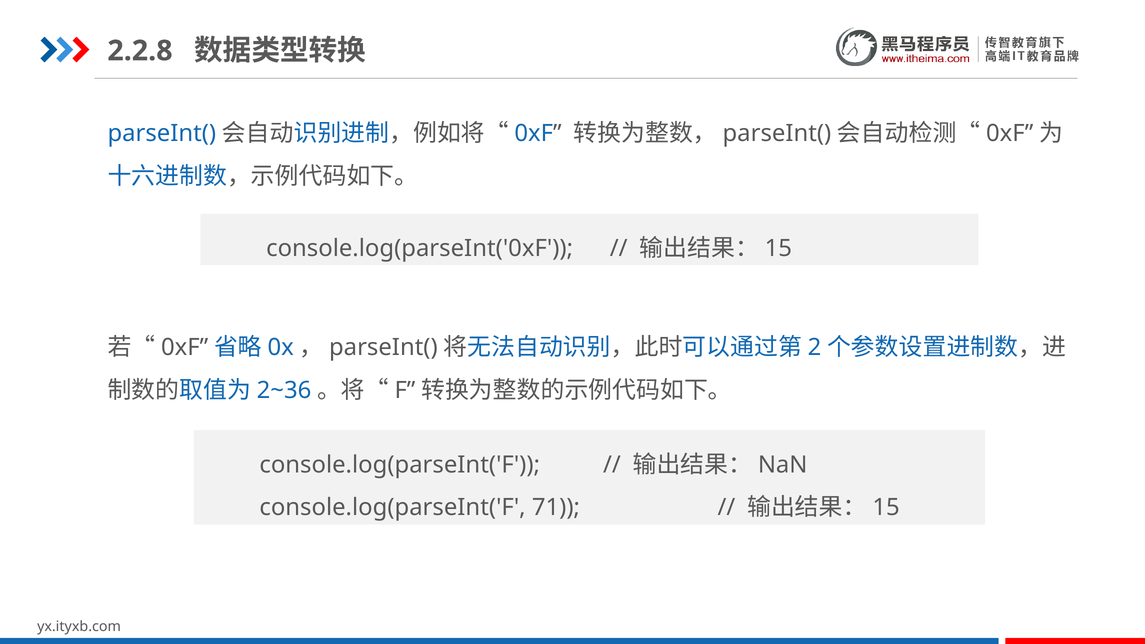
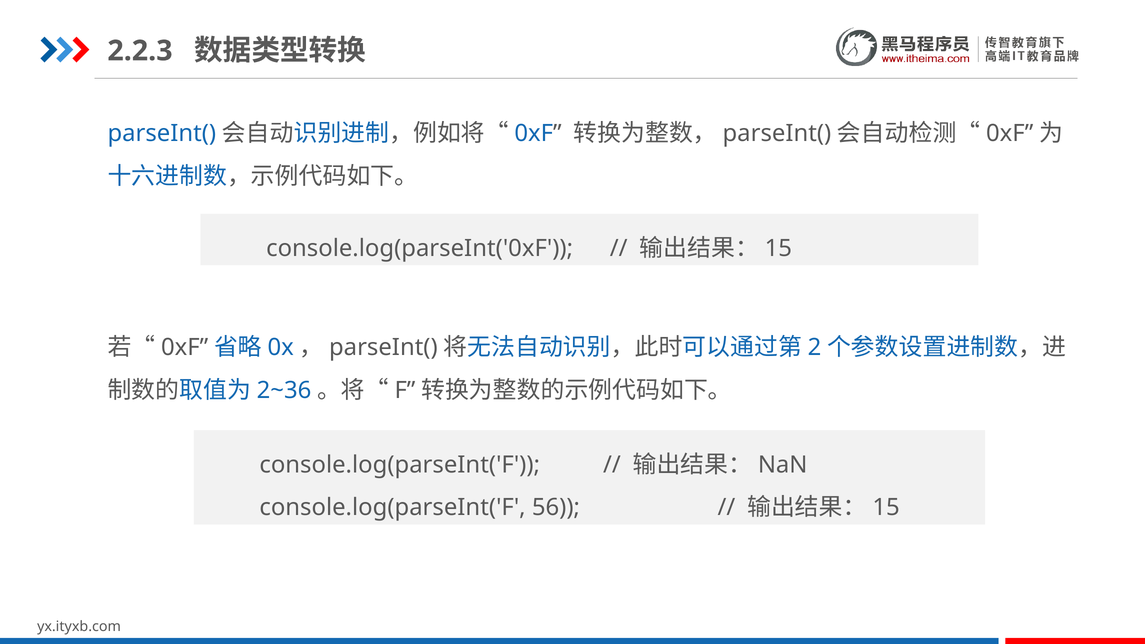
2.2.8: 2.2.8 -> 2.2.3 (140, 51)
71: 71 -> 56 (556, 508)
